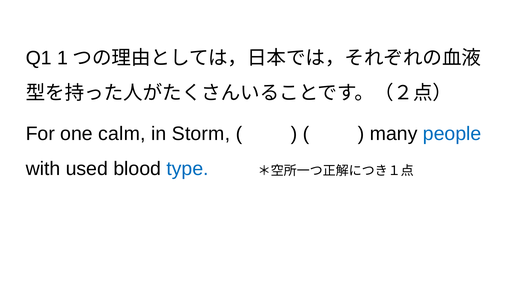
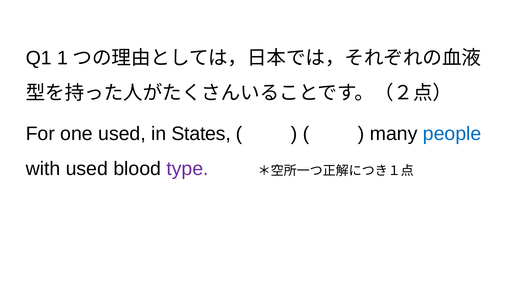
one calm: calm -> used (122, 134)
Storm: Storm -> States (201, 134)
type colour: blue -> purple (188, 169)
